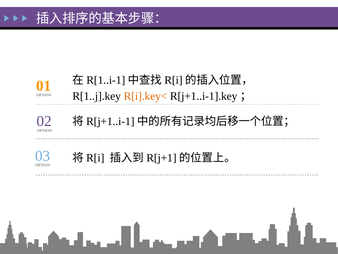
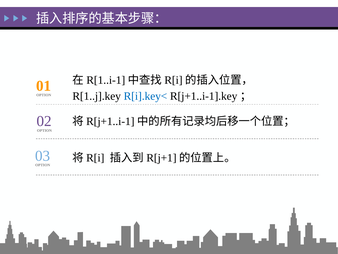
R[i].key< colour: orange -> blue (145, 96)
